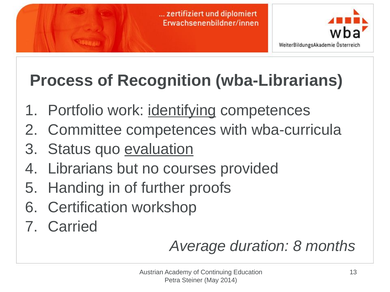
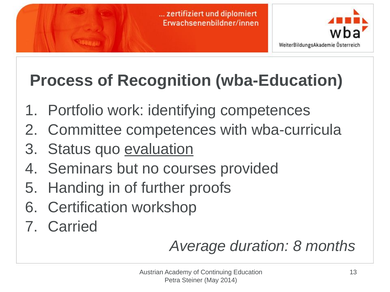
wba-Librarians: wba-Librarians -> wba-Education (279, 81)
identifying underline: present -> none (182, 111)
Librarians: Librarians -> Seminars (80, 169)
